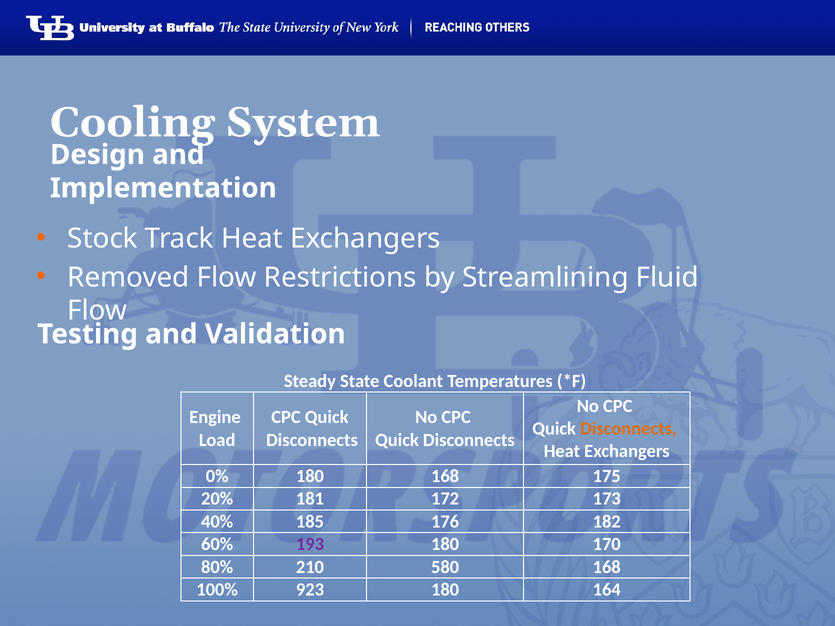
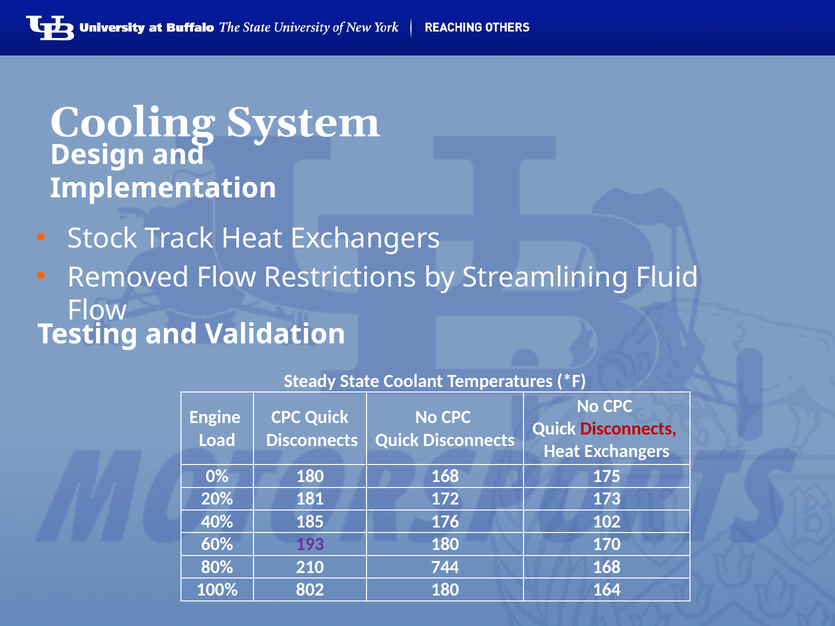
Disconnects colour: orange -> red (628, 429)
182: 182 -> 102 (607, 522)
580: 580 -> 744 (445, 567)
923: 923 -> 802 (310, 590)
